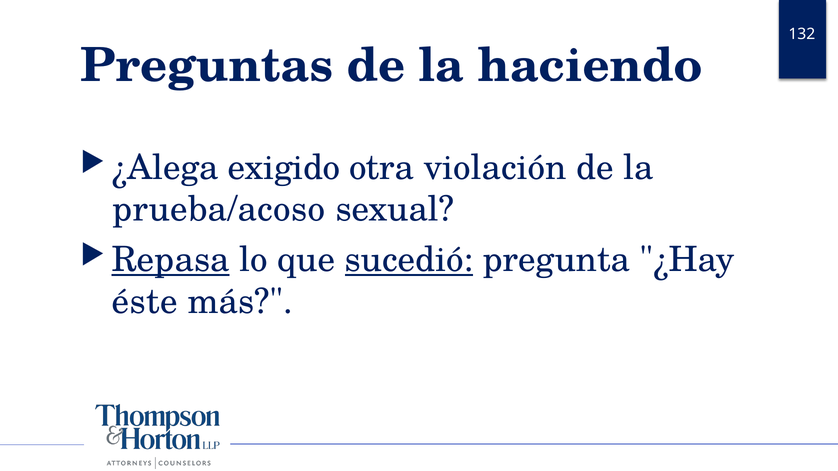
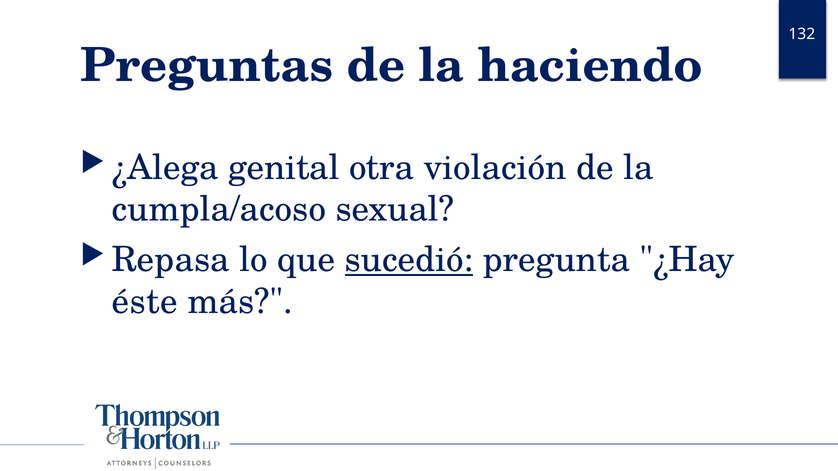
exigido: exigido -> genital (284, 168)
prueba/acoso: prueba/acoso -> cumpla/acoso (219, 210)
Repasa underline: present -> none (171, 260)
